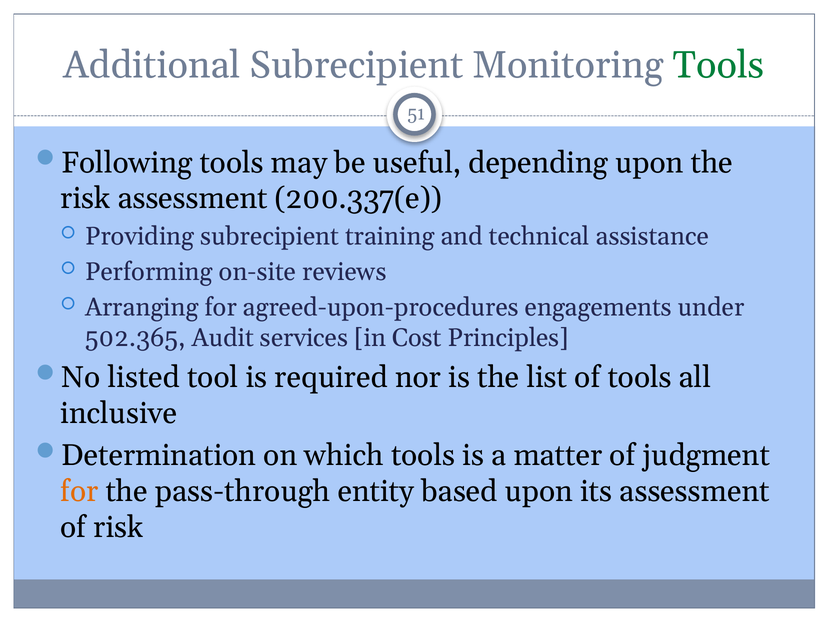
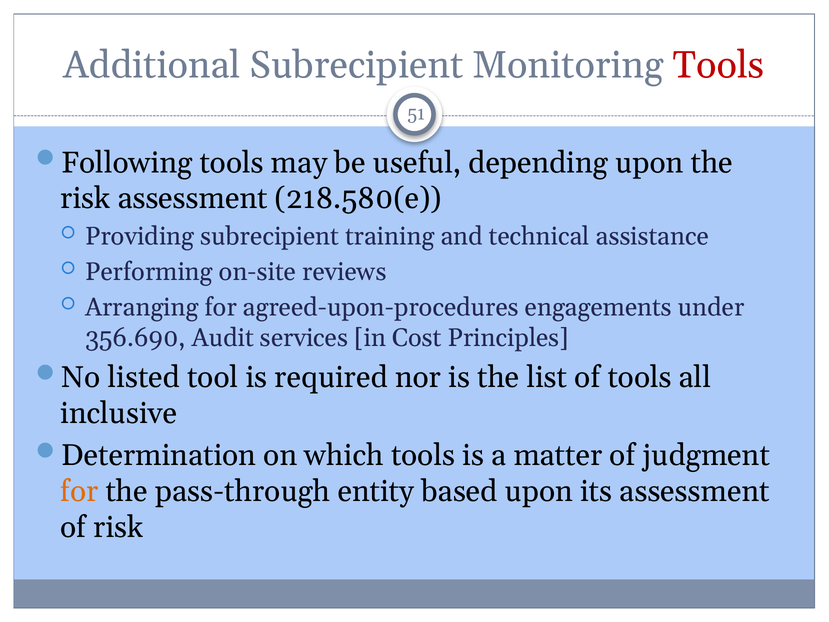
Tools colour: green -> red (719, 65)
200.337(e: 200.337(e -> 218.580(e (358, 198)
502.365: 502.365 -> 356.690 (135, 338)
